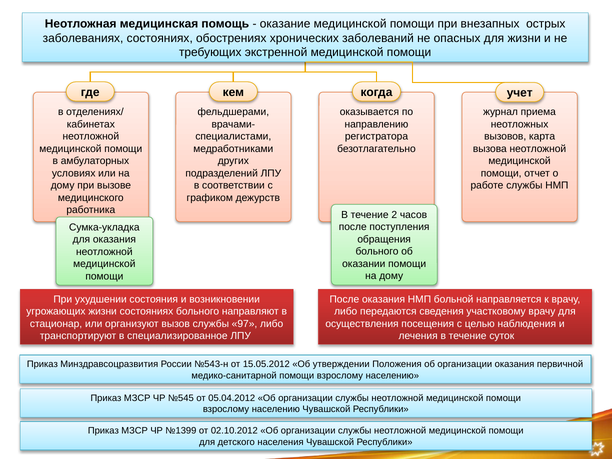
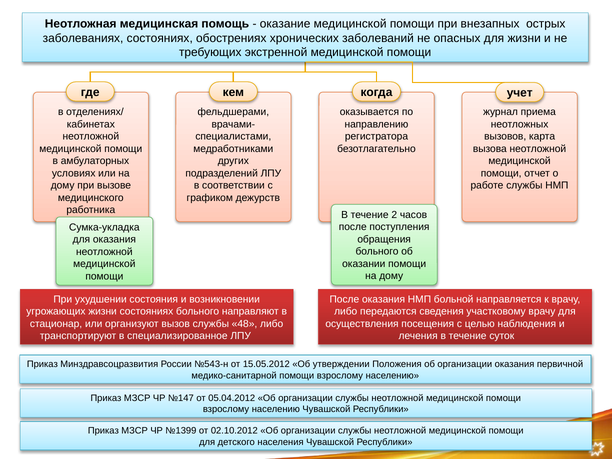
97: 97 -> 48 (244, 324)
№545: №545 -> №147 (181, 398)
